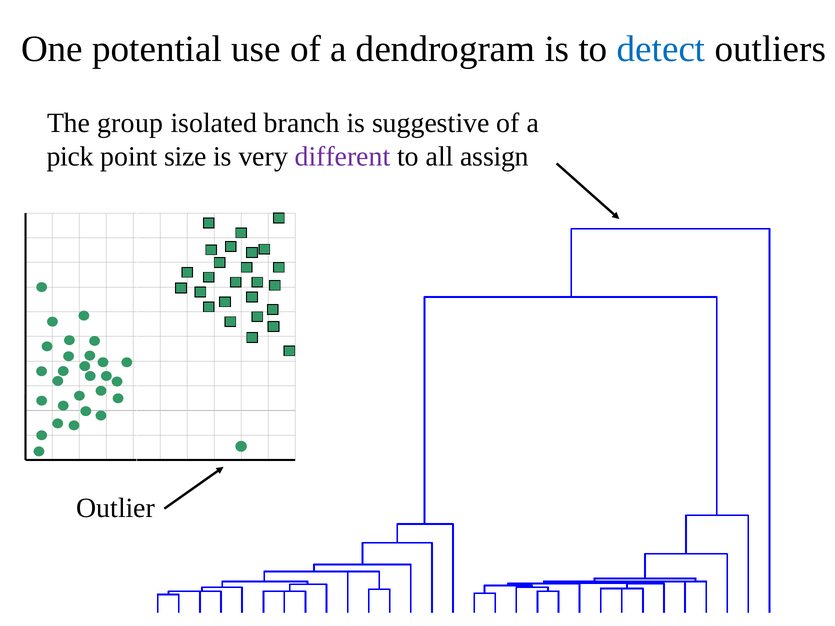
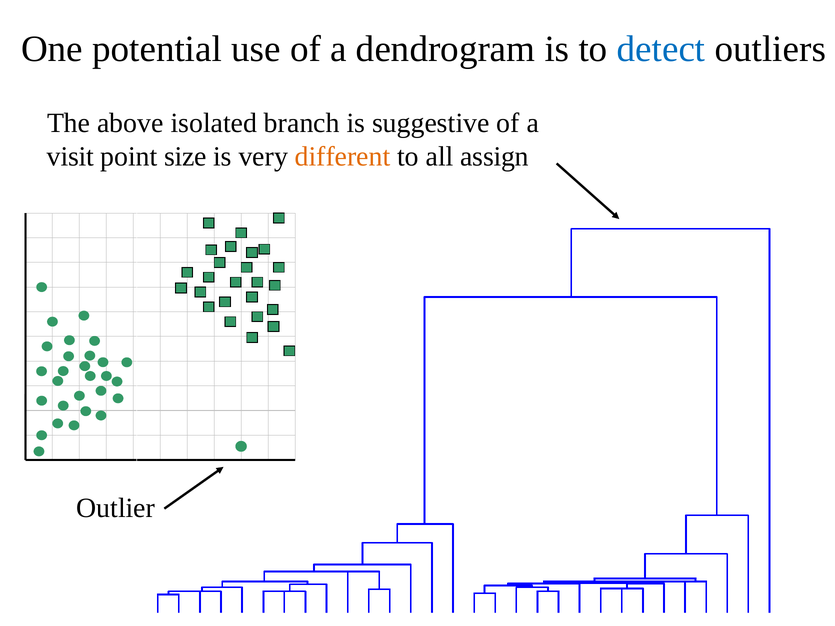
group: group -> above (130, 123)
pick: pick -> visit (70, 156)
different colour: purple -> orange (343, 156)
